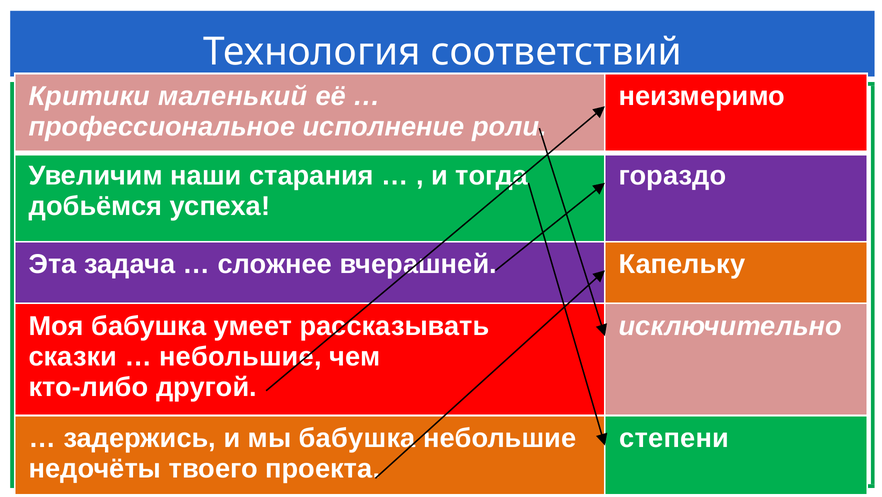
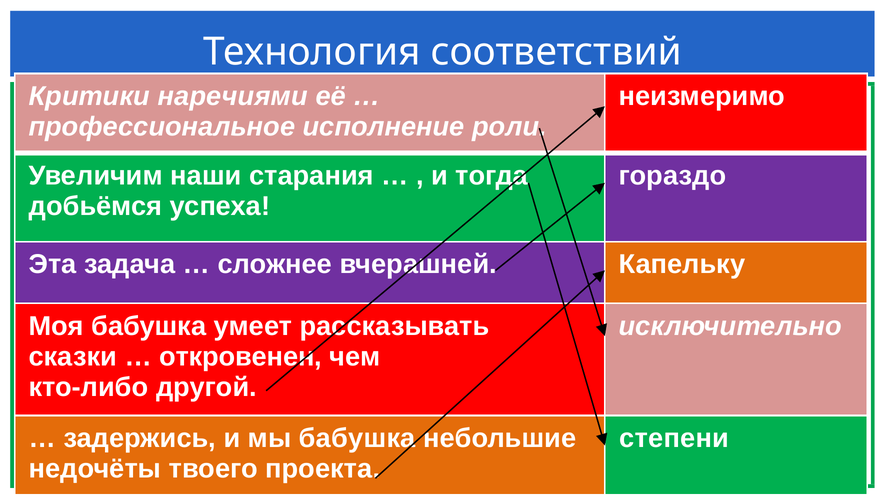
маленький: маленький -> наречиями (233, 96)
небольшие: небольшие -> откровенен (241, 356)
